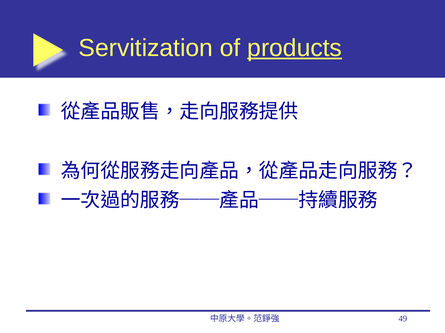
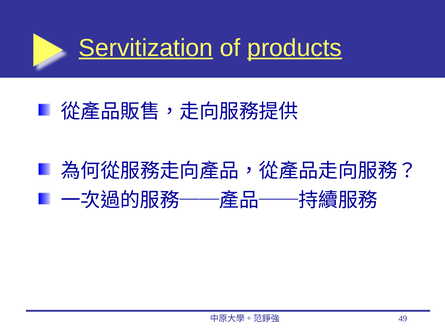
Servitization underline: none -> present (146, 48)
